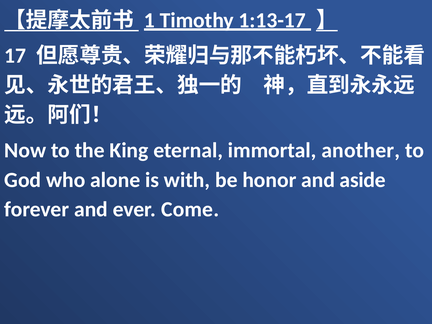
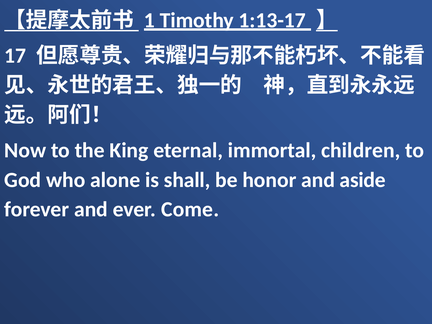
another: another -> children (361, 150)
with: with -> shall (187, 180)
